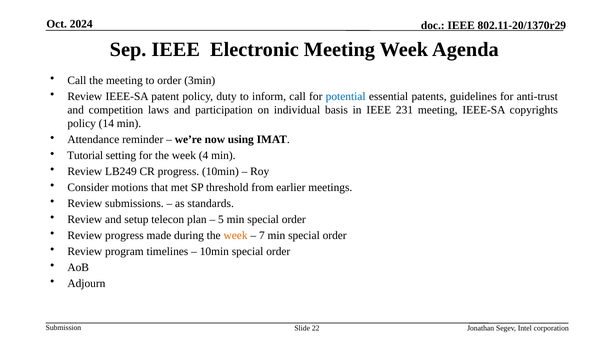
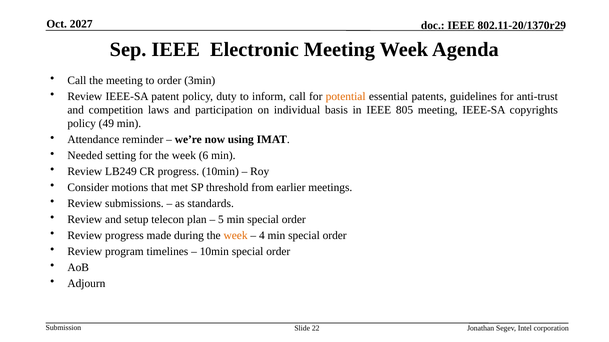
2024: 2024 -> 2027 (81, 24)
potential colour: blue -> orange (346, 97)
231: 231 -> 805 (405, 110)
14: 14 -> 49 (106, 124)
Tutorial: Tutorial -> Needed (85, 156)
4: 4 -> 6 (204, 156)
7: 7 -> 4 (262, 236)
